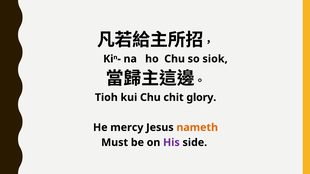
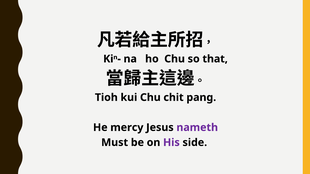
siok: siok -> that (215, 59)
glory: glory -> pang (201, 98)
nameth colour: orange -> purple (197, 128)
